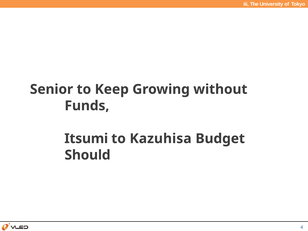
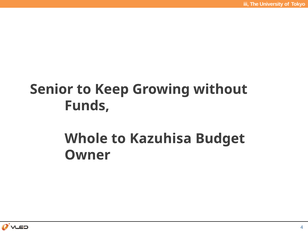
Itsumi: Itsumi -> Whole (86, 139)
Should: Should -> Owner (87, 155)
